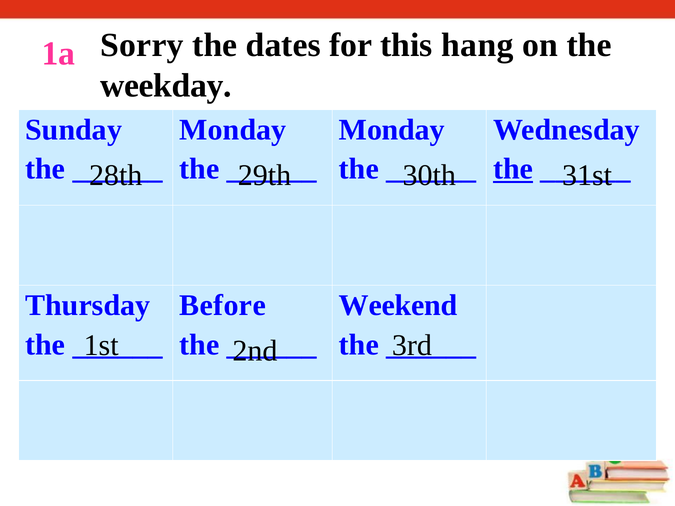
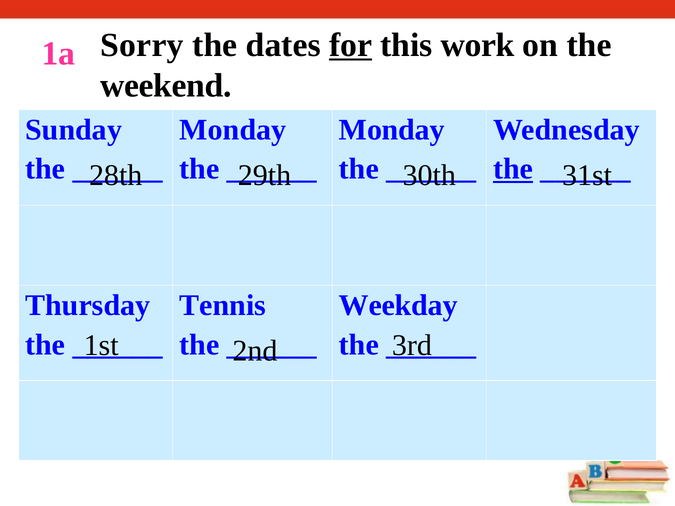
for underline: none -> present (351, 45)
hang: hang -> work (478, 45)
weekday: weekday -> weekend (166, 86)
Before: Before -> Tennis (223, 306)
Weekend: Weekend -> Weekday (398, 306)
